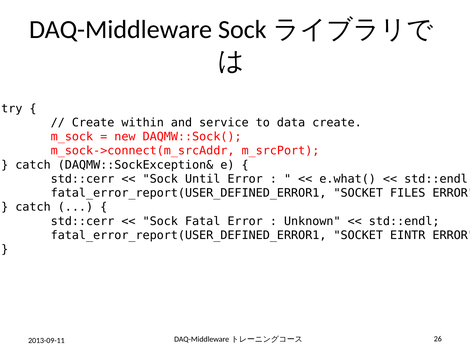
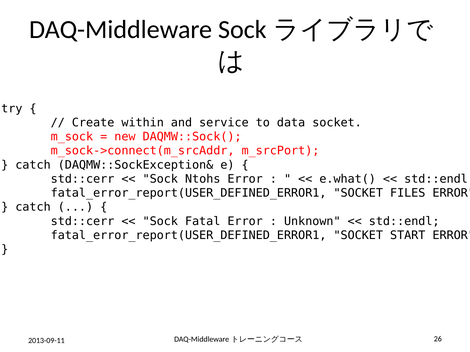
data create: create -> socket (337, 123)
Until: Until -> Ntohs (203, 179)
EINTR: EINTR -> START (408, 236)
